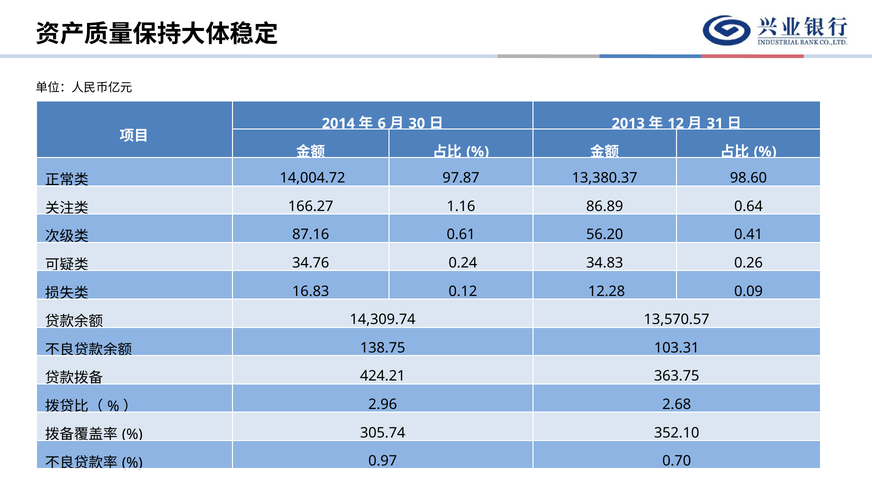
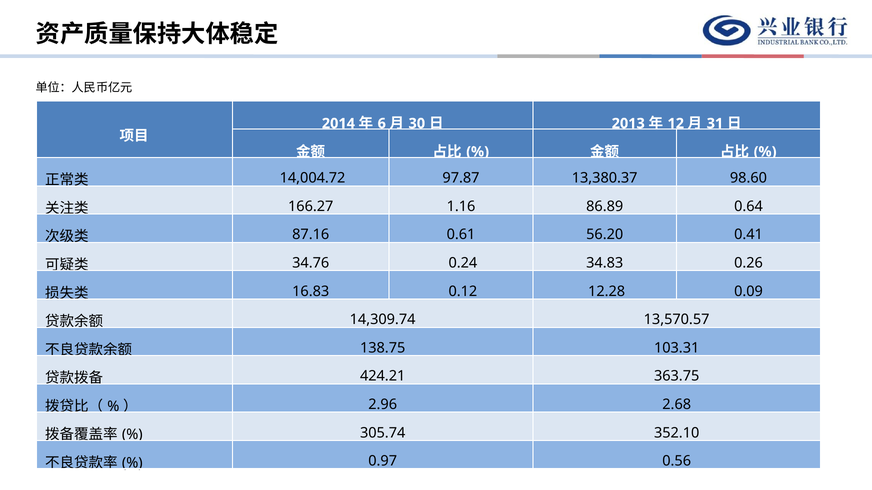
0.70: 0.70 -> 0.56 (677, 462)
